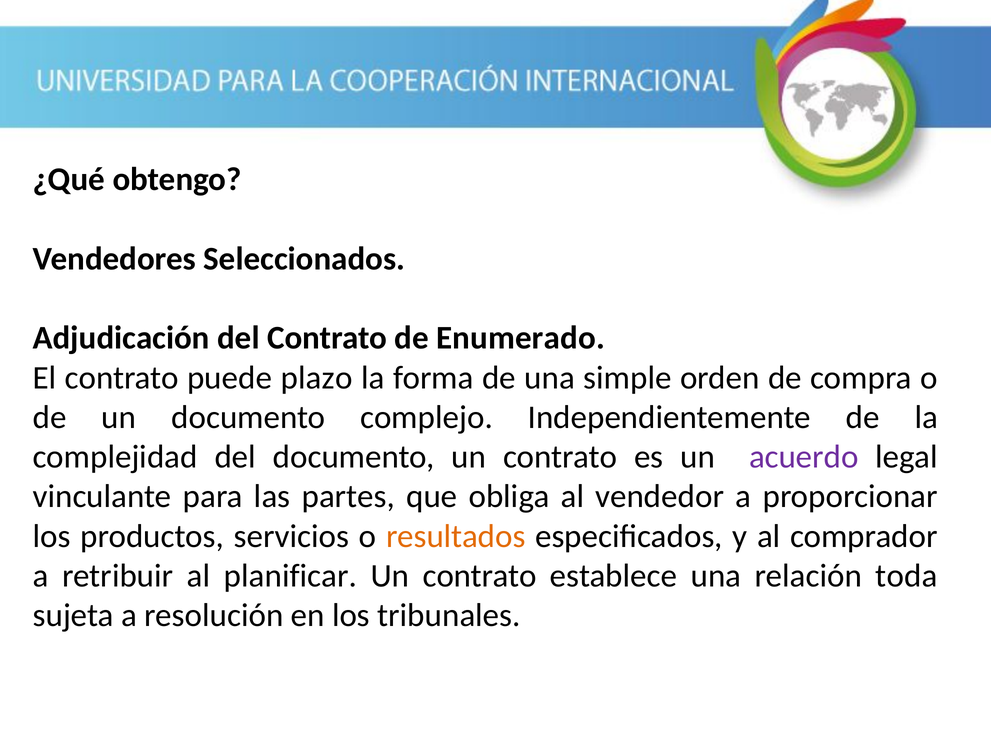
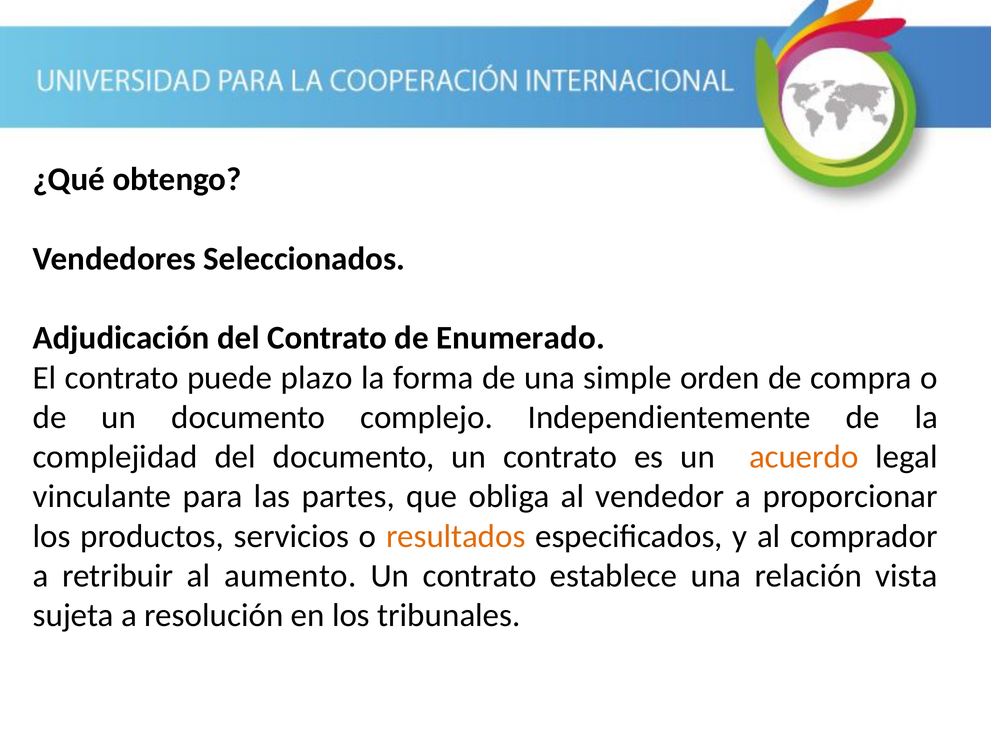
acuerdo colour: purple -> orange (804, 457)
planificar: planificar -> aumento (290, 576)
toda: toda -> vista (907, 576)
